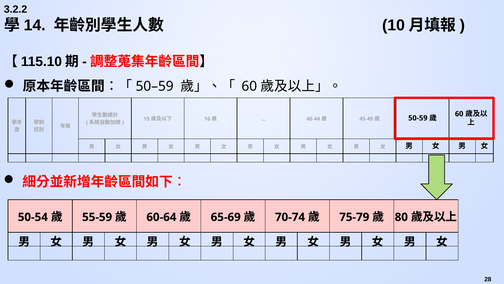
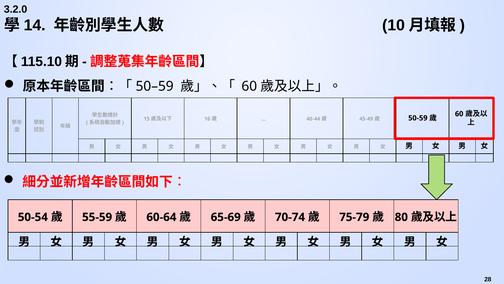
3.2.2: 3.2.2 -> 3.2.0 (16, 9)
